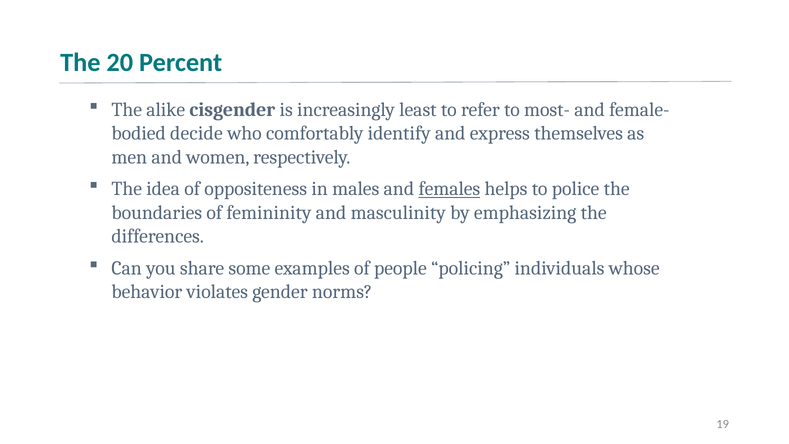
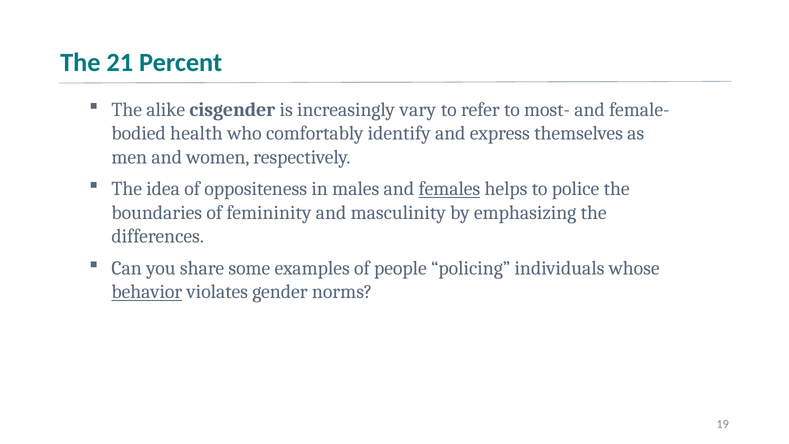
20: 20 -> 21 (120, 63)
least: least -> vary (418, 110)
decide: decide -> health (196, 133)
behavior underline: none -> present (147, 292)
